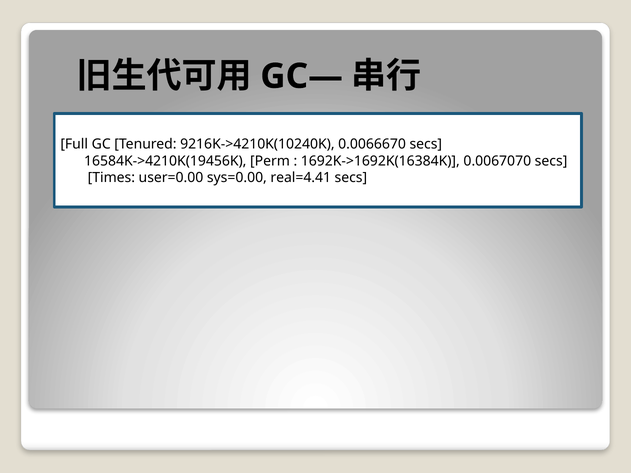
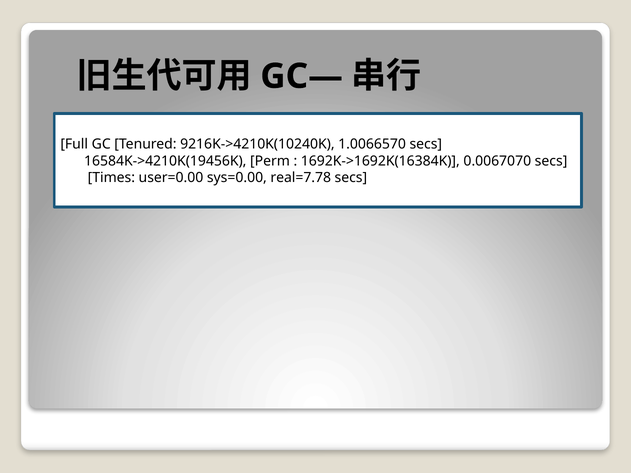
0.0066670: 0.0066670 -> 1.0066570 (372, 144)
real=4.41: real=4.41 -> real=7.78 (301, 178)
